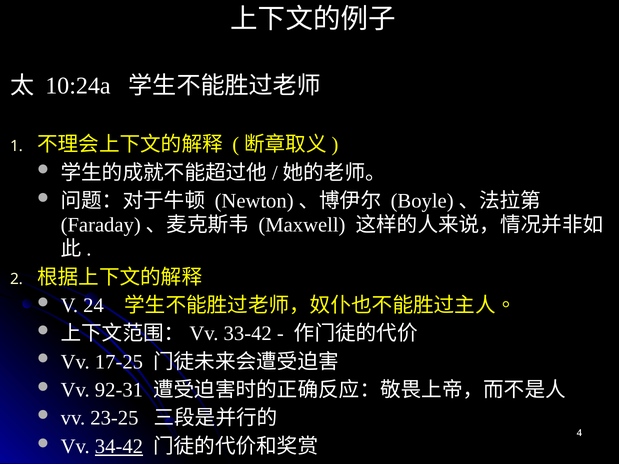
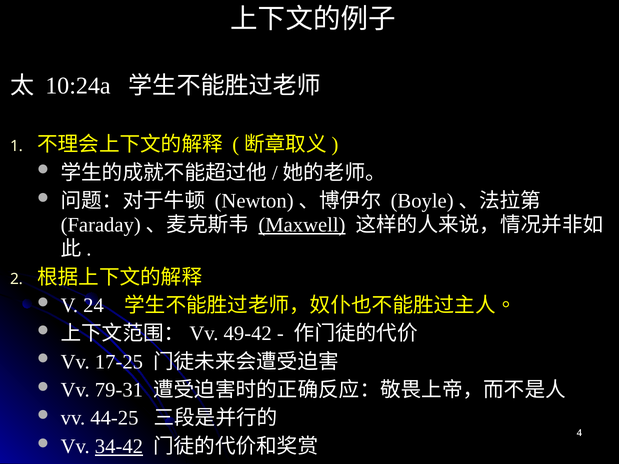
Maxwell underline: none -> present (302, 225)
33-42: 33-42 -> 49-42 (248, 334)
92-31: 92-31 -> 79-31 (119, 390)
23-25: 23-25 -> 44-25 (114, 418)
